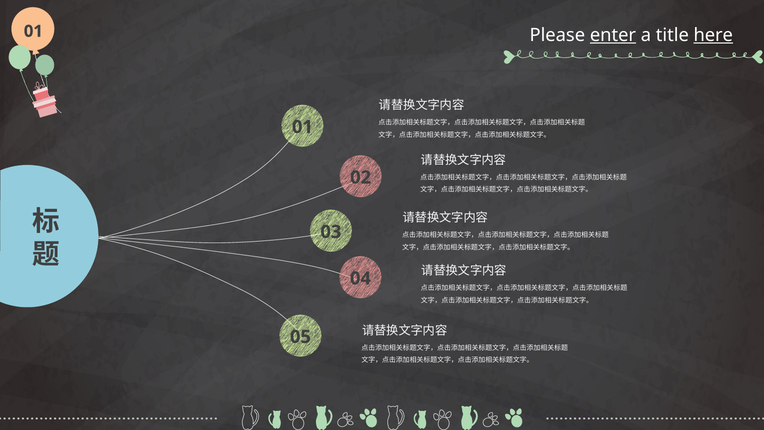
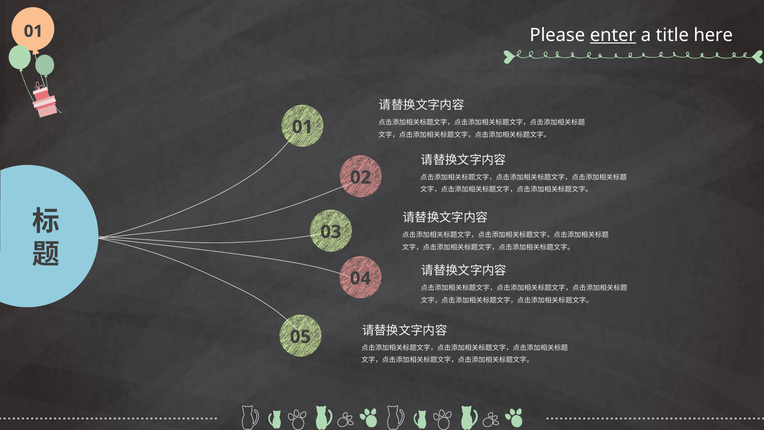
here underline: present -> none (713, 35)
